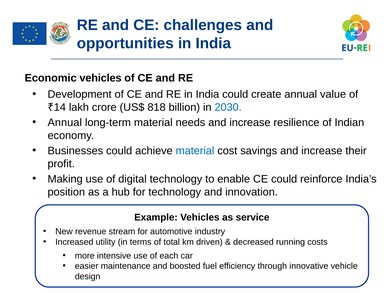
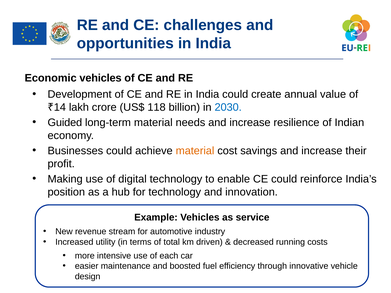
818: 818 -> 118 (157, 107)
Annual: Annual -> Guided (65, 123)
material colour: blue -> orange (195, 151)
